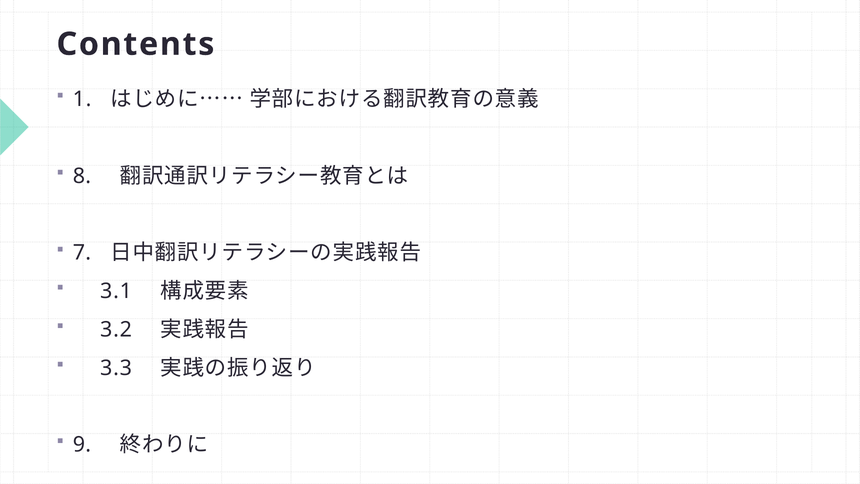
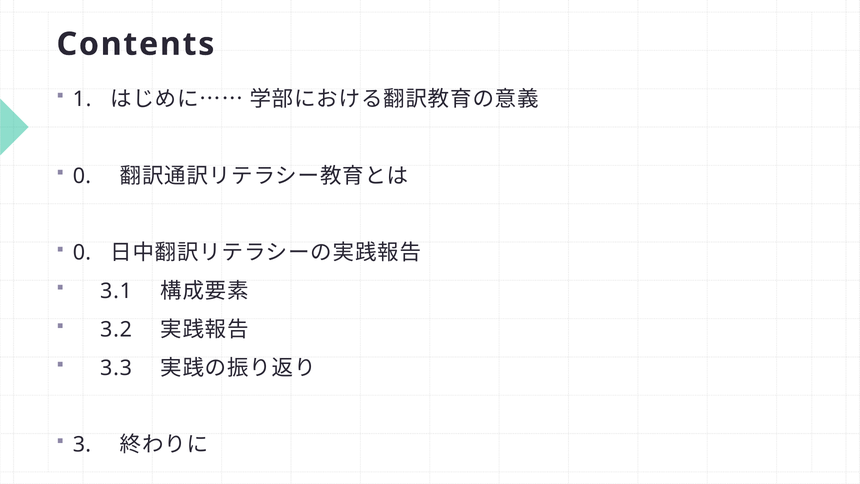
8: 8 -> 0 (82, 176)
7: 7 -> 0 (82, 253)
9: 9 -> 3 (82, 444)
